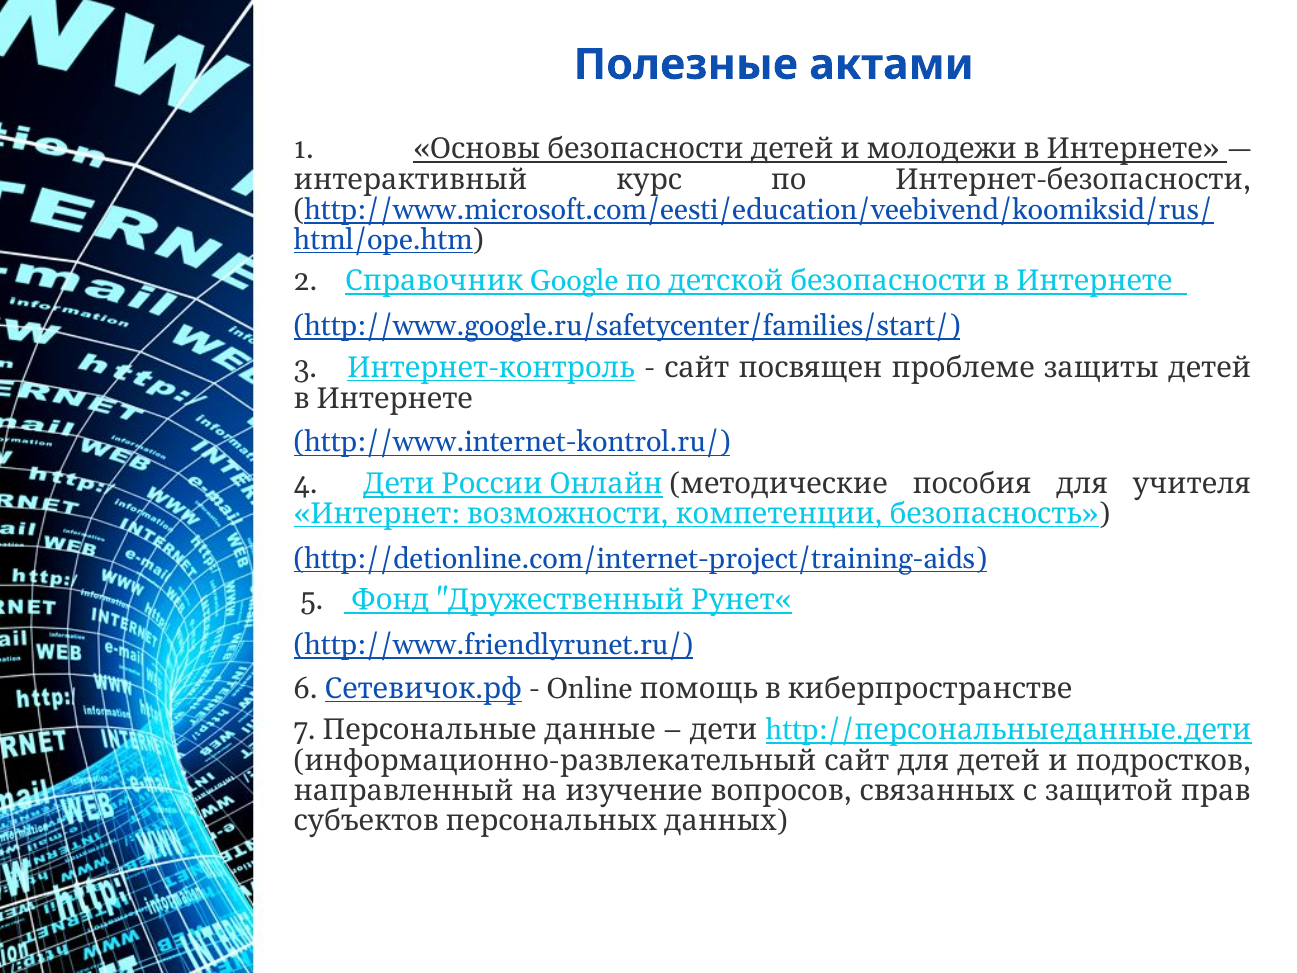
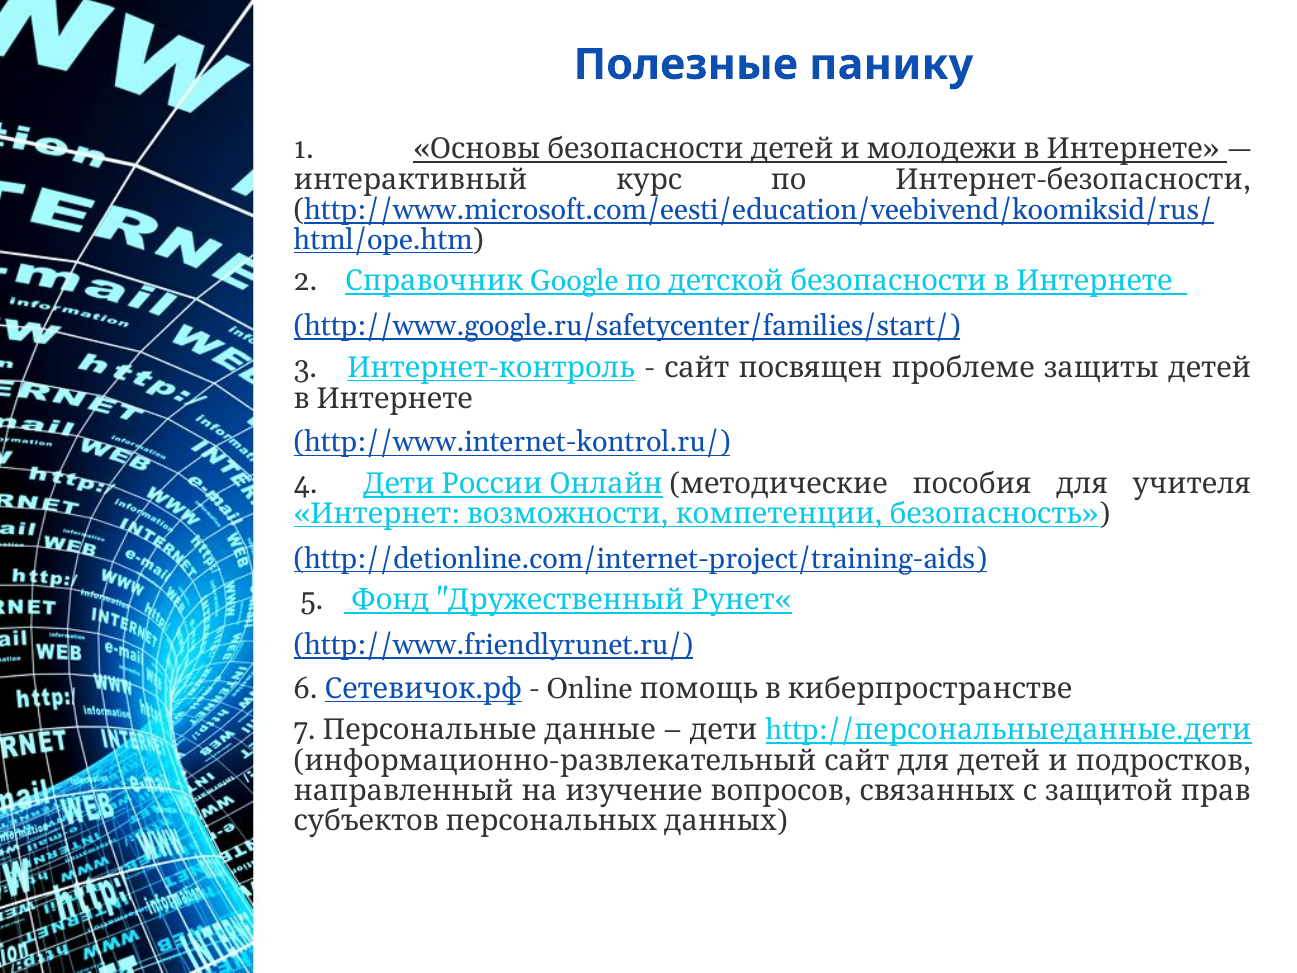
актами: актами -> панику (891, 65)
